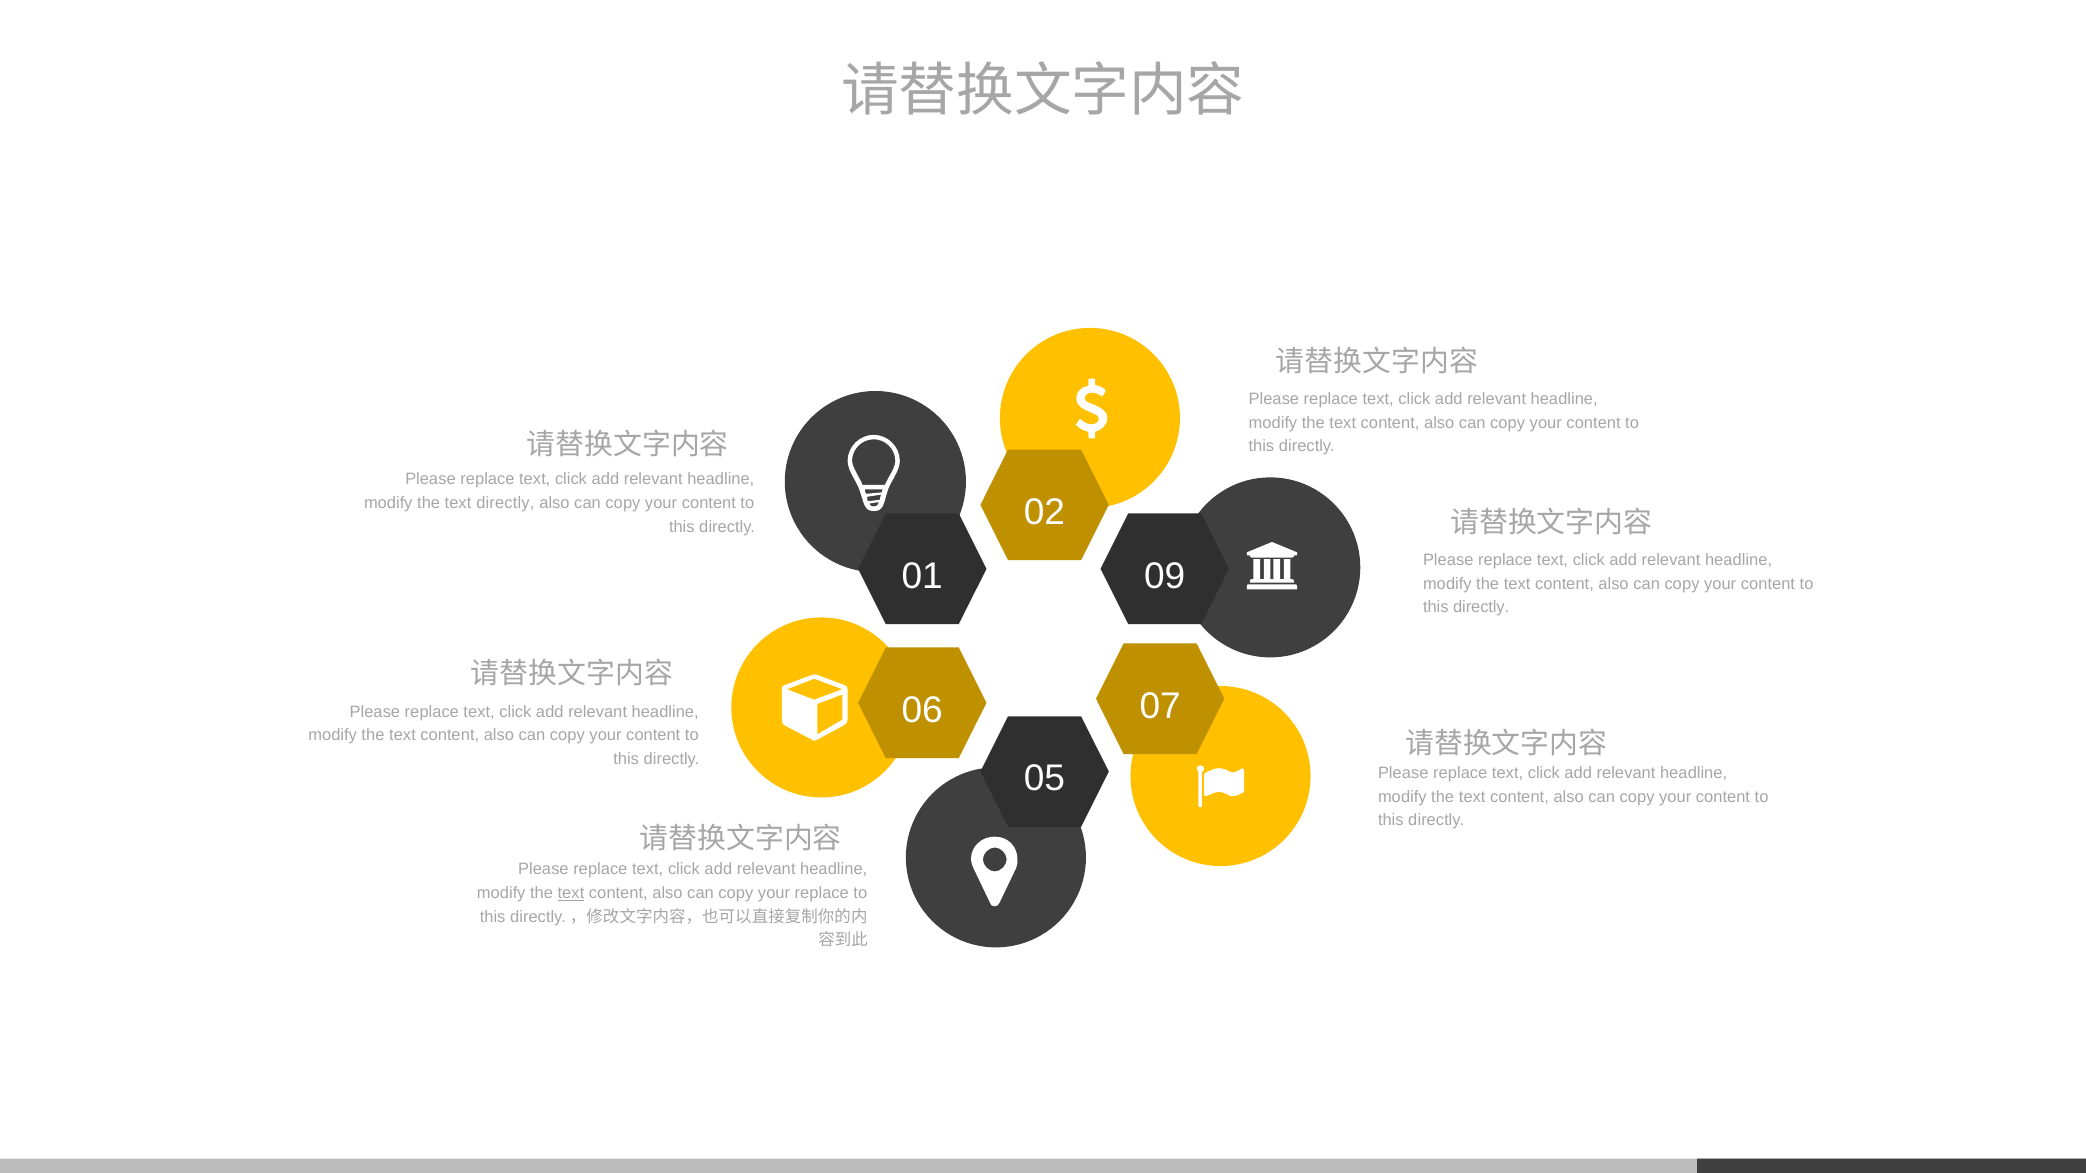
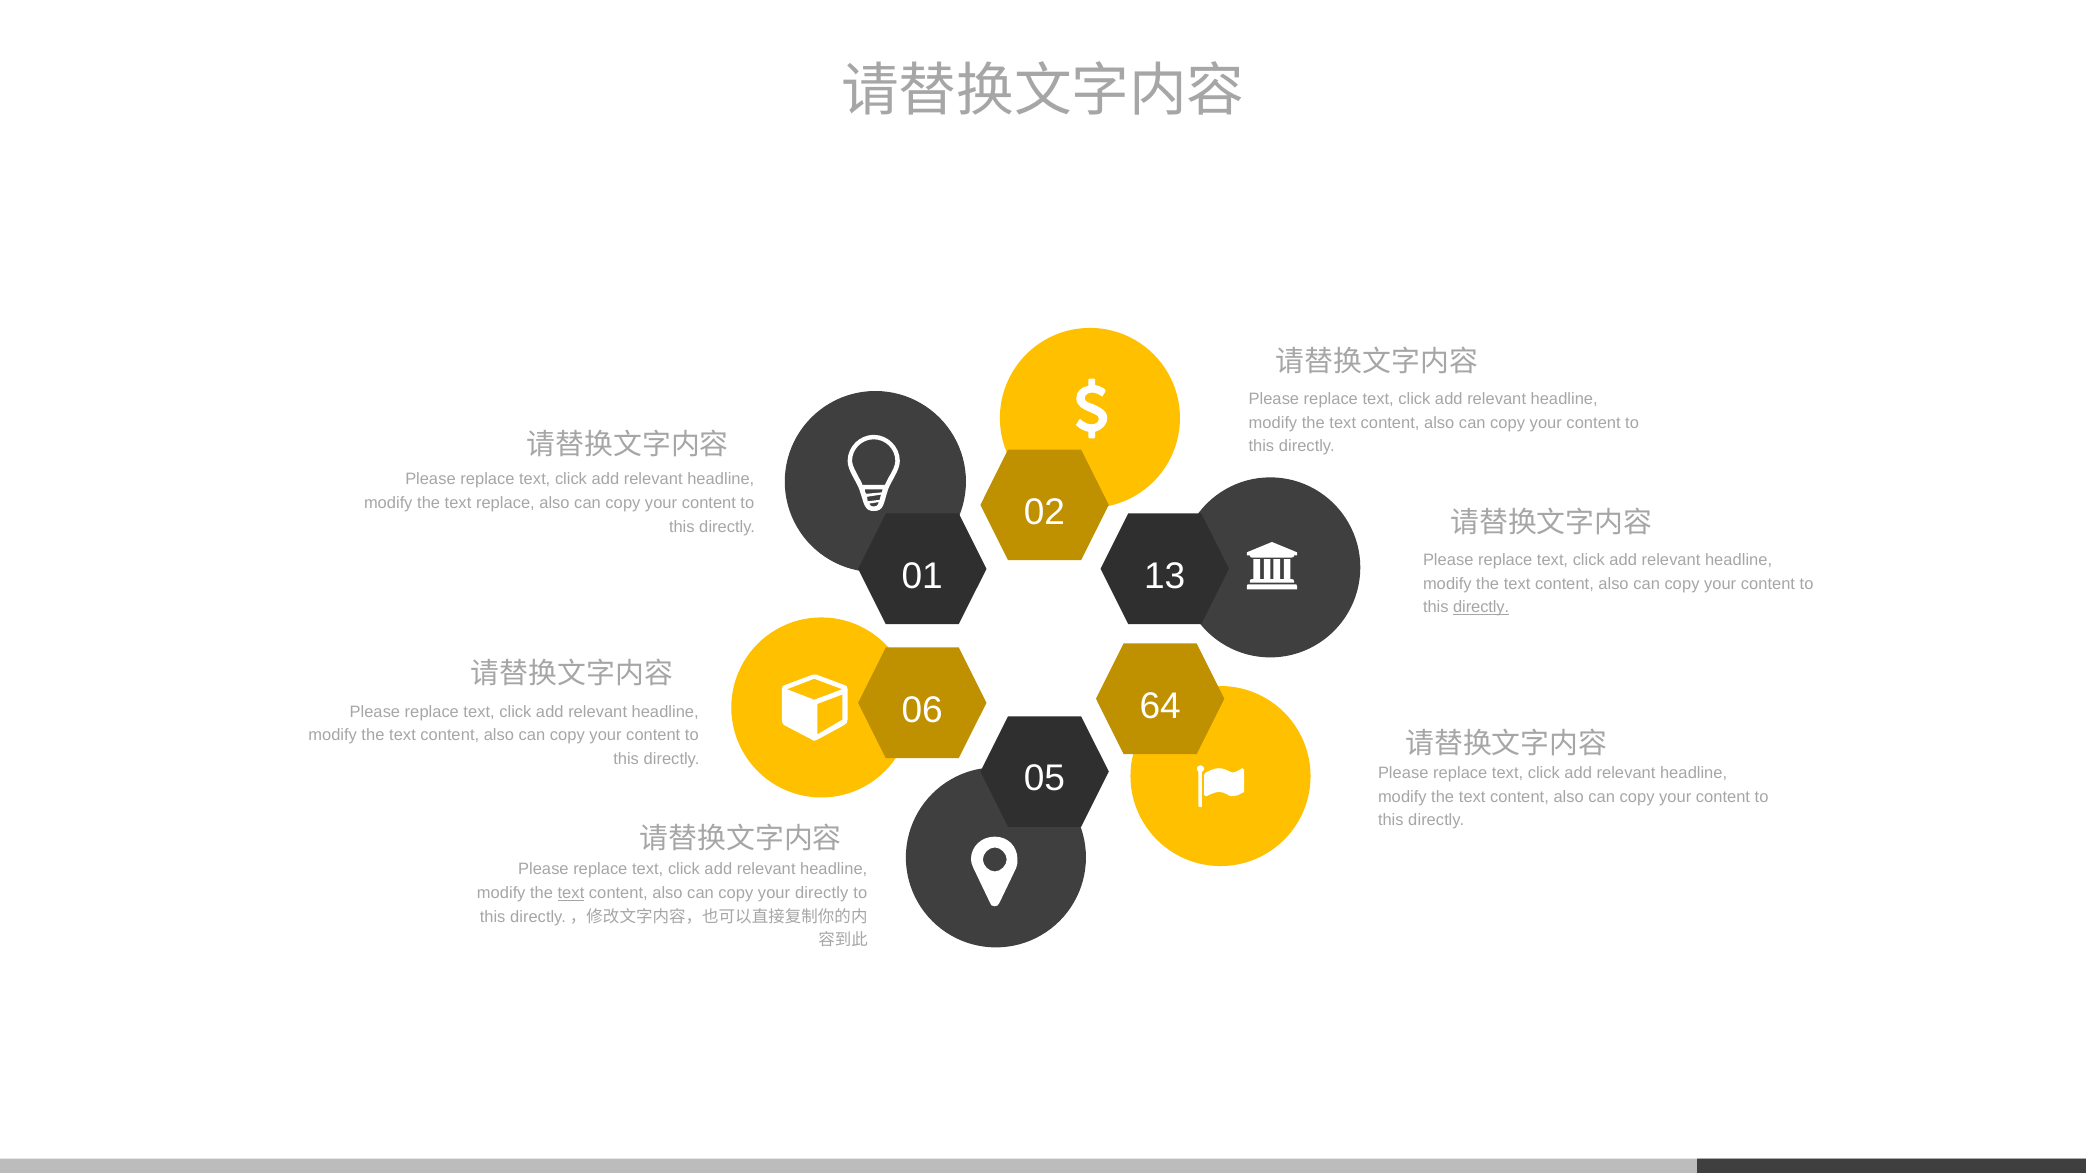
text directly: directly -> replace (505, 503)
09: 09 -> 13 (1165, 576)
directly underline: none -> present (1481, 608)
07: 07 -> 64 (1160, 706)
your replace: replace -> directly (822, 893)
